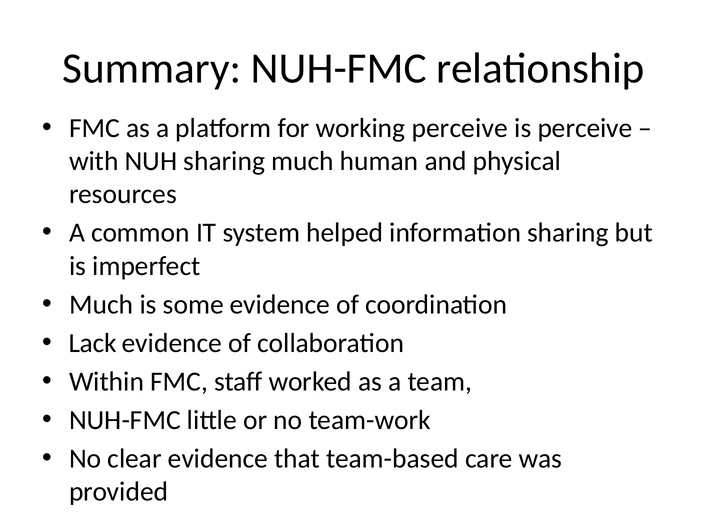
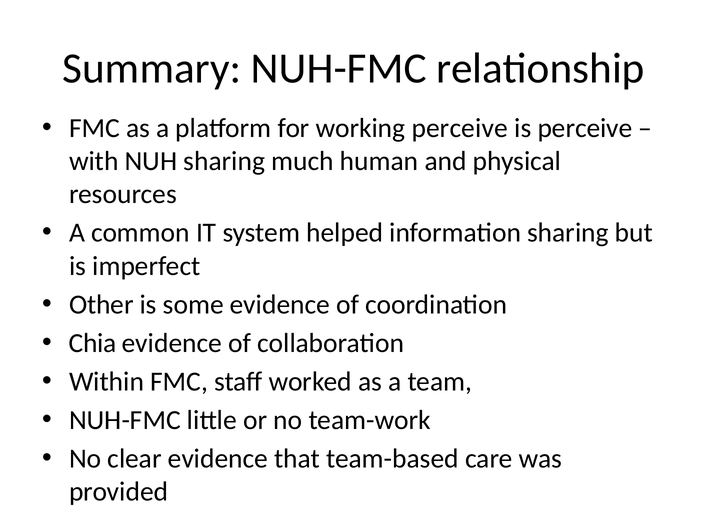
Much: Much -> Other (101, 305)
Lack: Lack -> Chia (93, 343)
